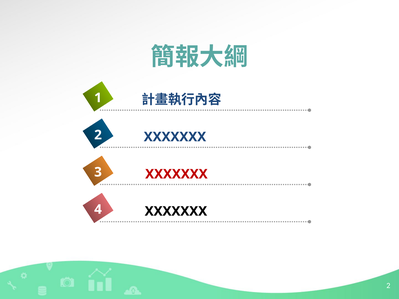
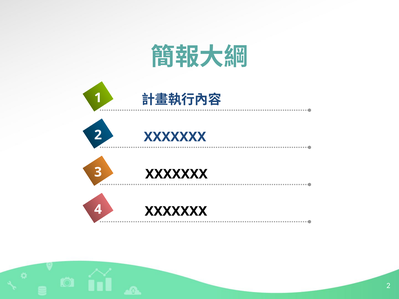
XXXXXXX colour: red -> black (176, 174)
